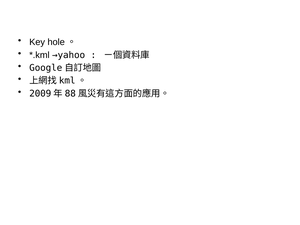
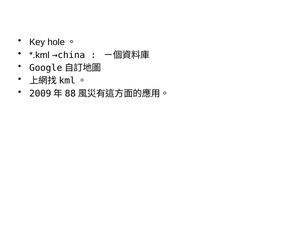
→yahoo: →yahoo -> →china (69, 55)
